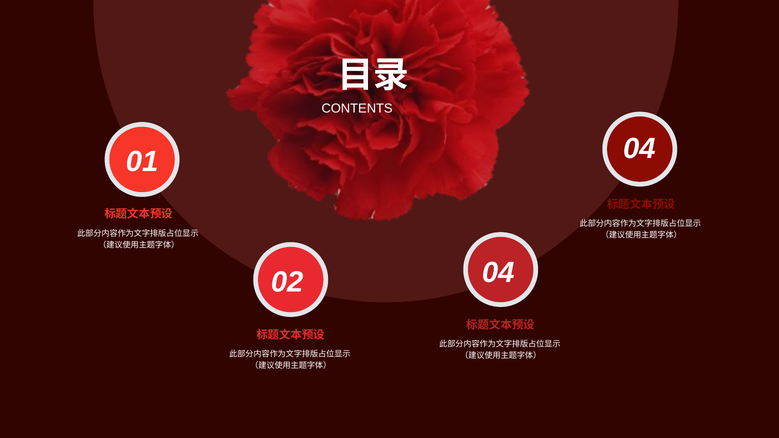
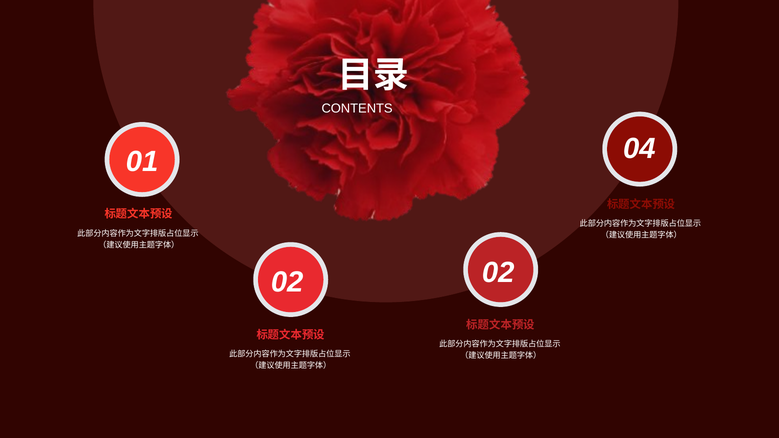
02 04: 04 -> 02 (498, 273)
